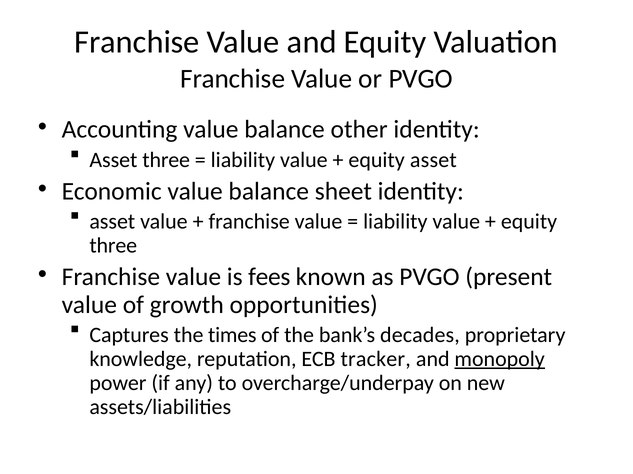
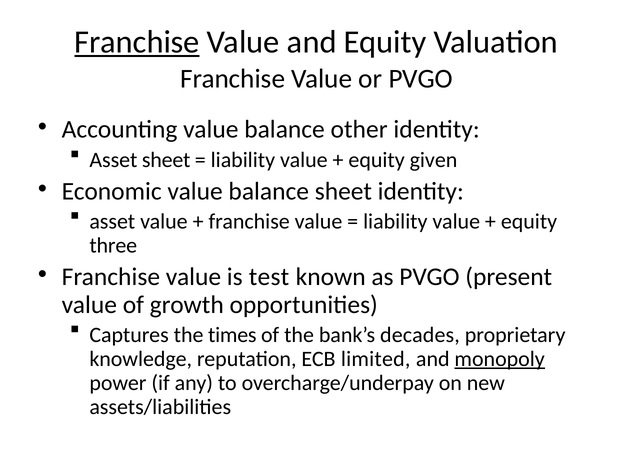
Franchise underline: none -> present (137, 42)
Asset three: three -> sheet (166, 160)
equity asset: asset -> given (433, 160)
fees: fees -> test (269, 277)
tracker: tracker -> limited (376, 360)
